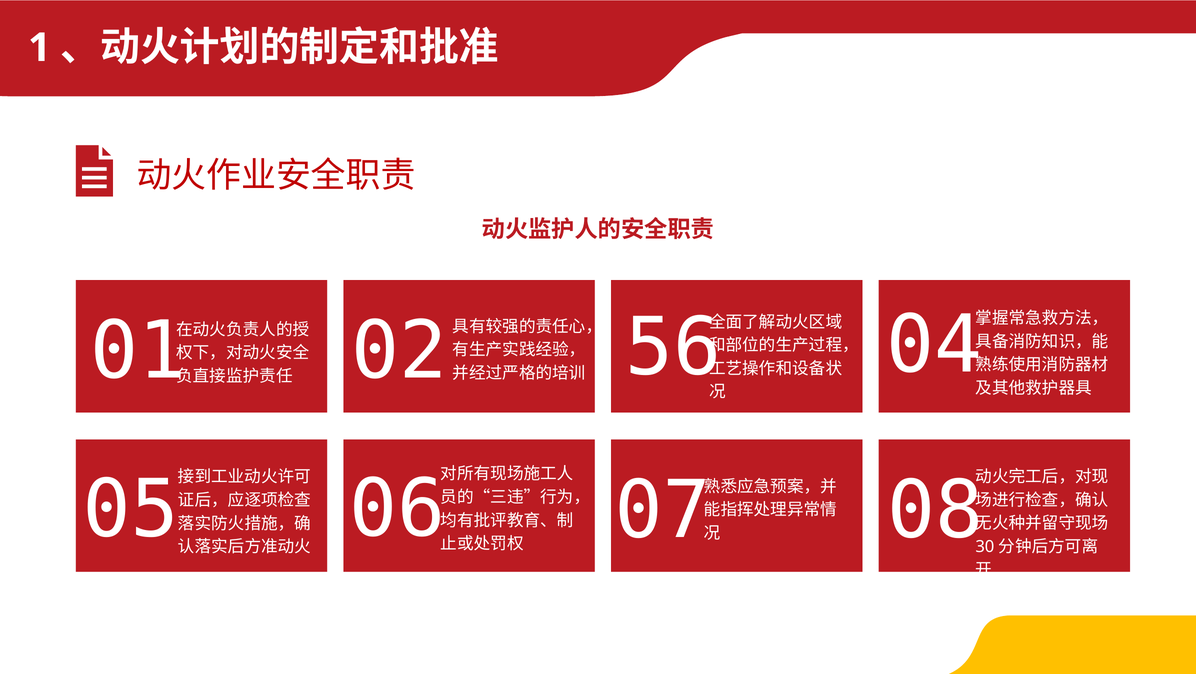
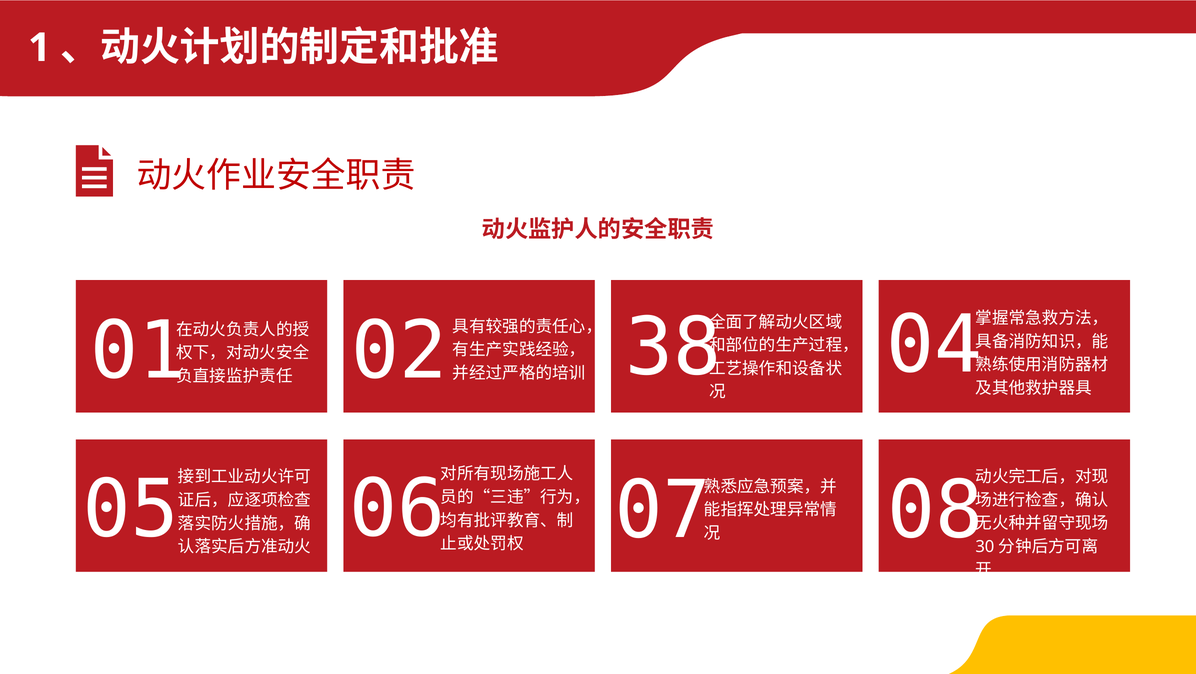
56: 56 -> 38 (673, 348)
